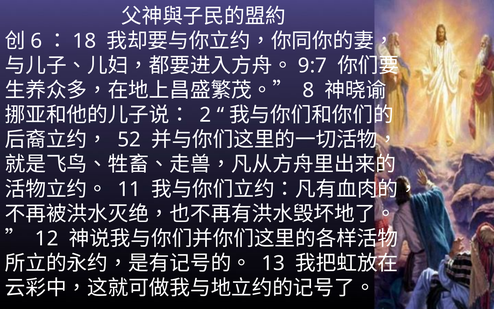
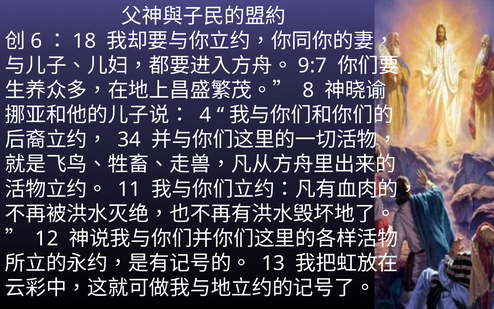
2: 2 -> 4 (206, 115)
52: 52 -> 34 (129, 140)
